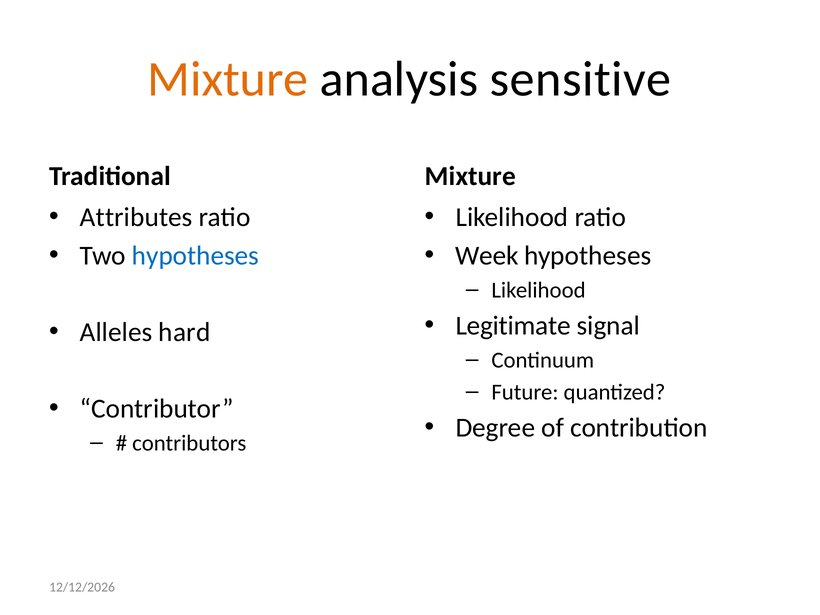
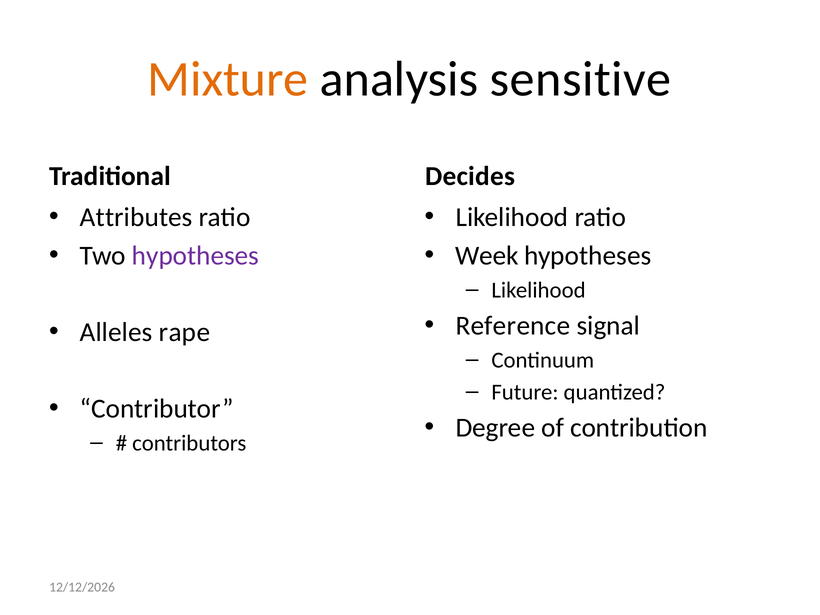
Mixture: Mixture -> Decides (470, 176)
hypotheses colour: blue -> purple (195, 256)
Legitimate: Legitimate -> Reference (513, 326)
hard: hard -> rape (185, 332)
